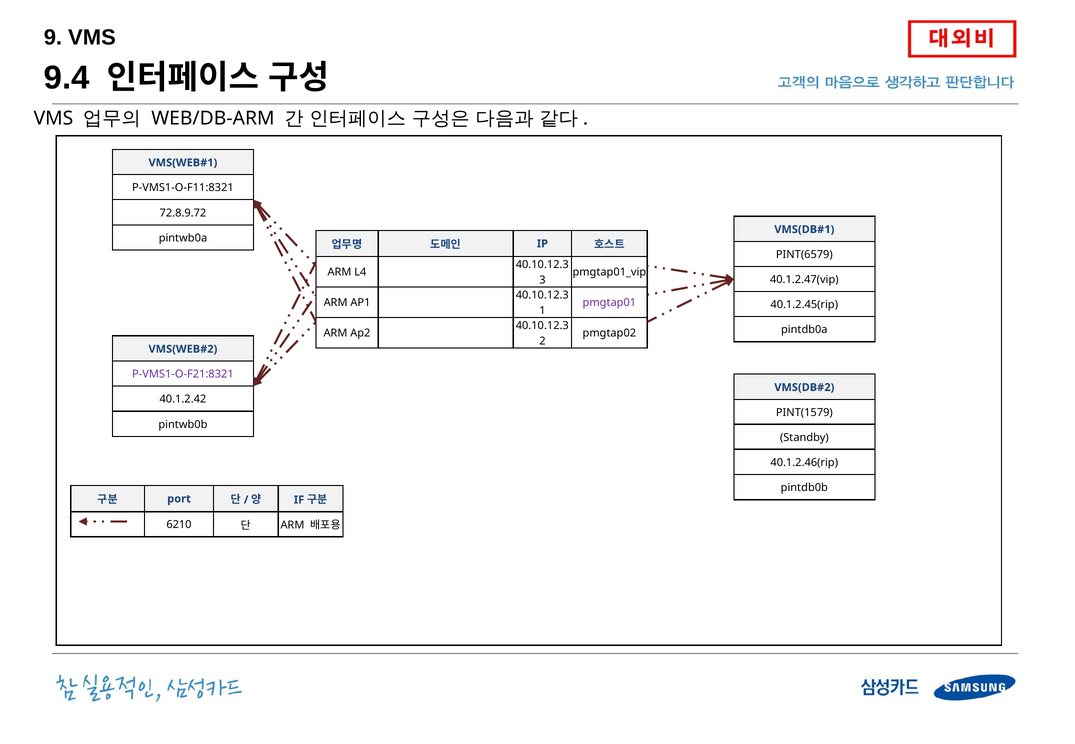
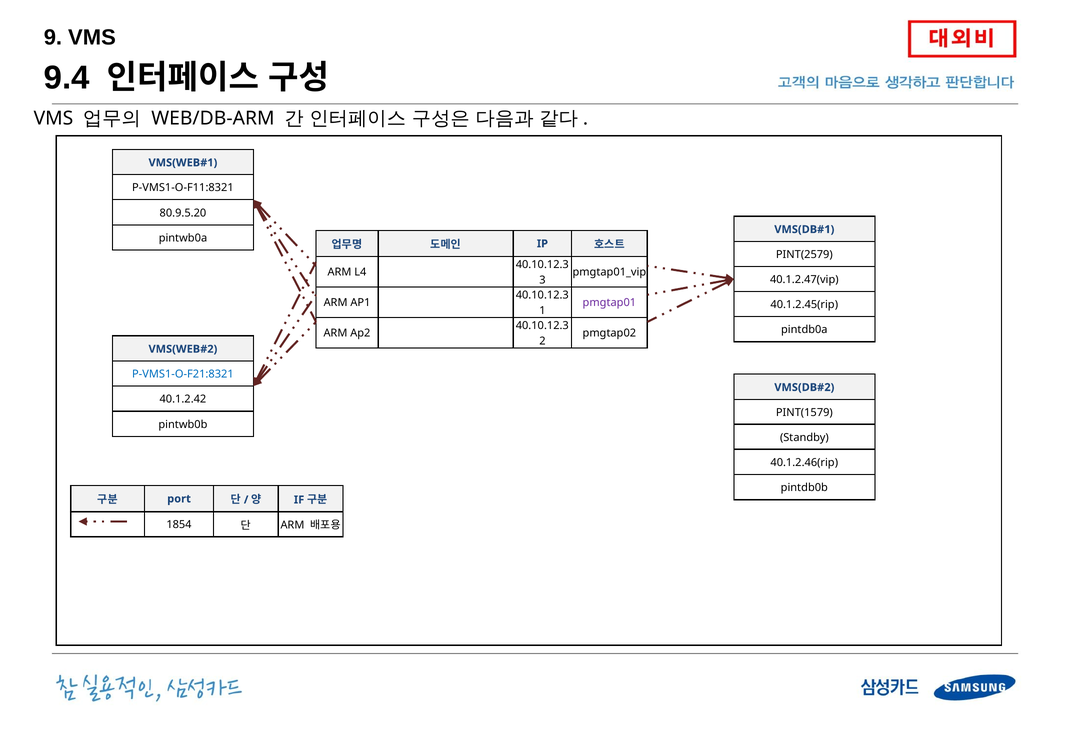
72.8.9.72: 72.8.9.72 -> 80.9.5.20 (183, 213)
PINT(6579: PINT(6579 -> PINT(2579 (804, 255)
P-VMS1-O-F21:8321 colour: purple -> blue (183, 374)
6210: 6210 -> 1854 (179, 525)
